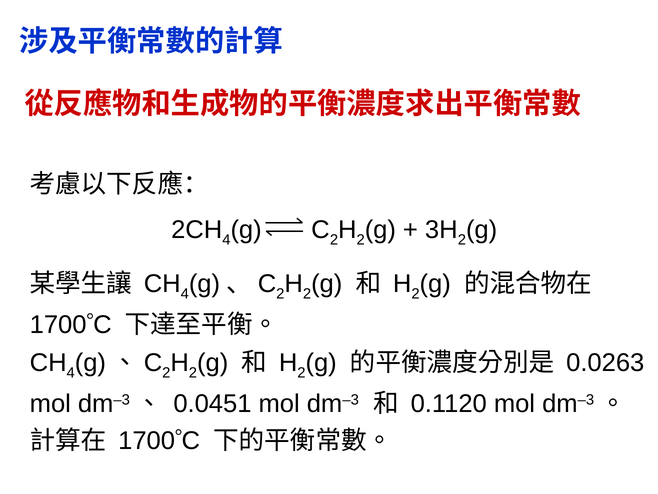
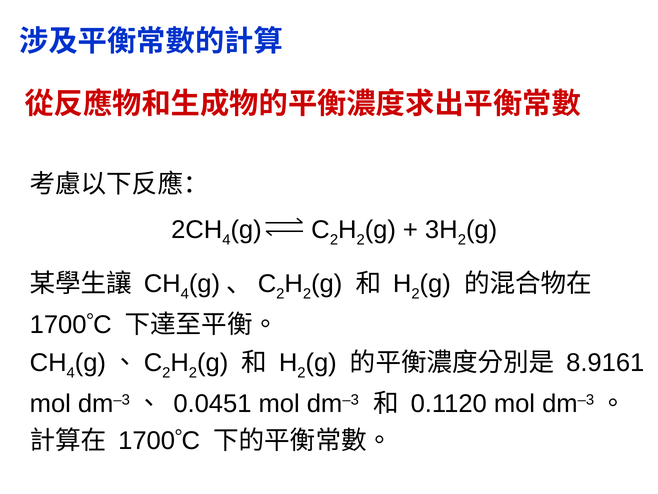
0.0263: 0.0263 -> 8.9161 (605, 362)
